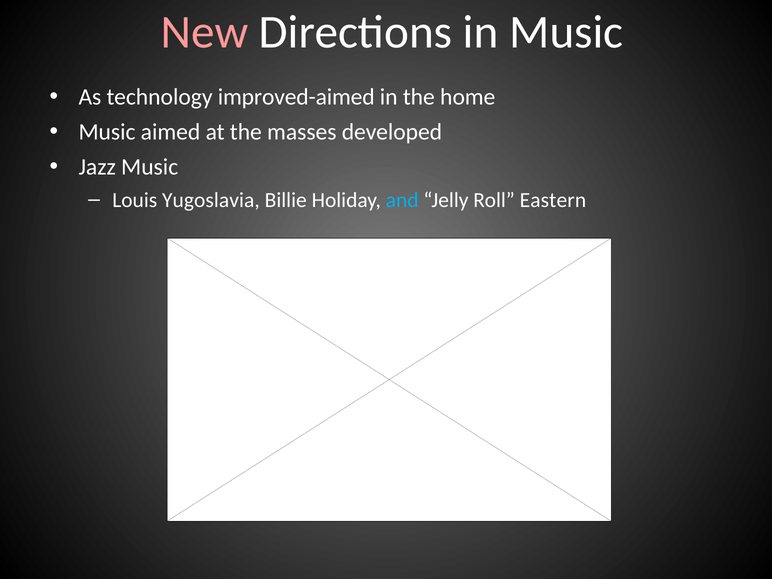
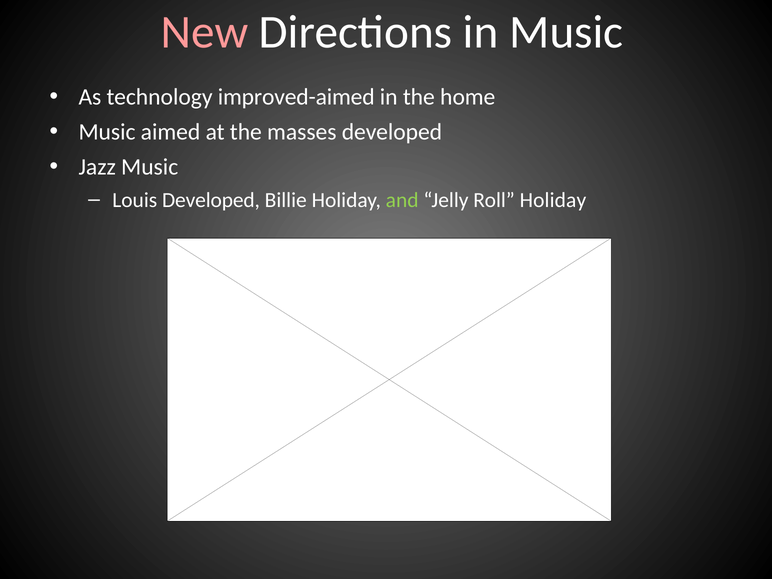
Louis Yugoslavia: Yugoslavia -> Developed (211, 200)
and colour: light blue -> light green (402, 200)
Roll Eastern: Eastern -> Holiday (553, 200)
